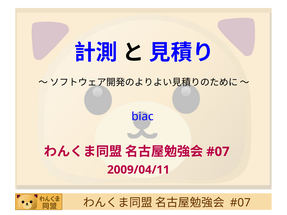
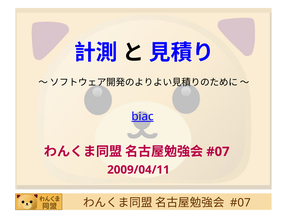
biac underline: none -> present (143, 117)
